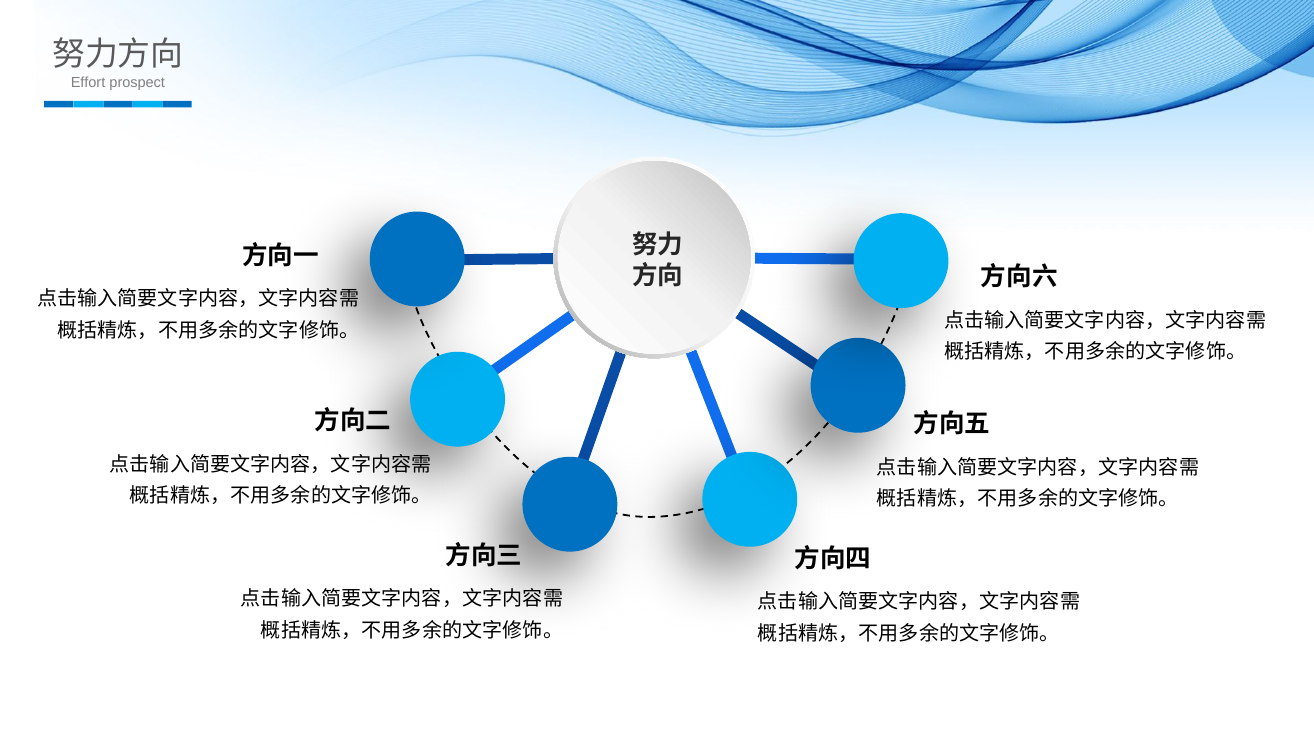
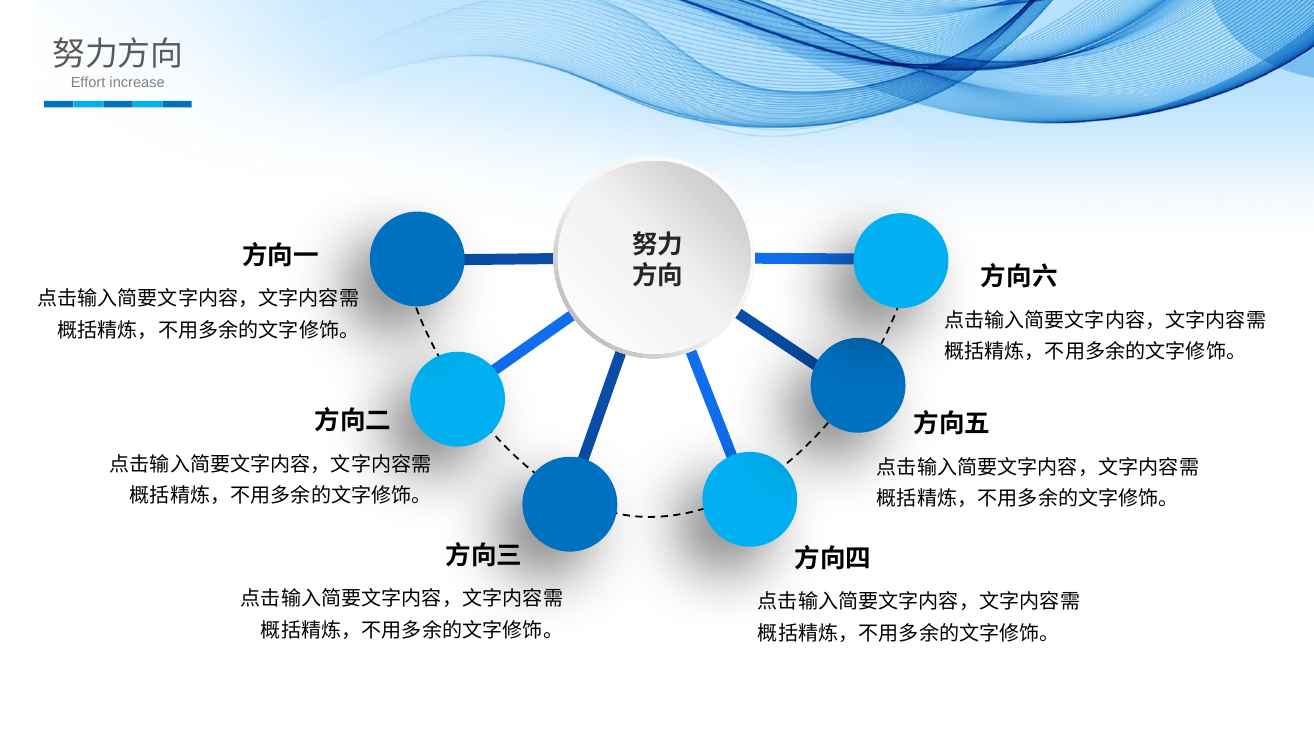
prospect: prospect -> increase (137, 82)
